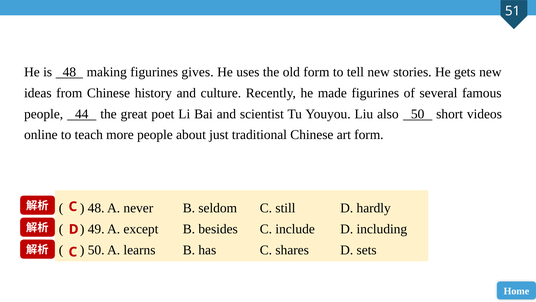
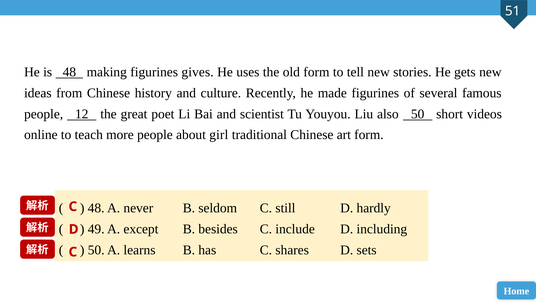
44: 44 -> 12 (82, 114)
just: just -> girl (219, 135)
